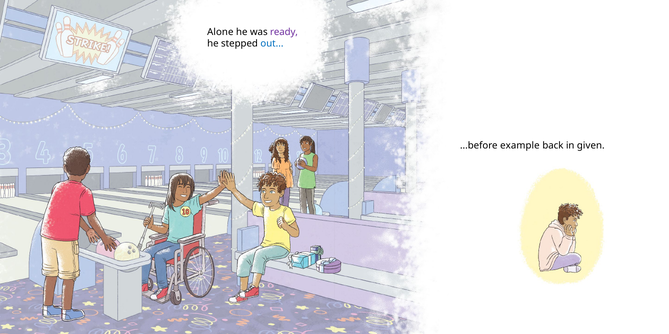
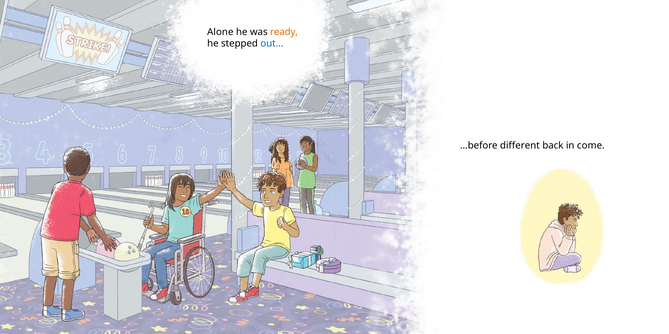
ready colour: purple -> orange (284, 32)
example: example -> different (520, 146)
given: given -> come (591, 146)
